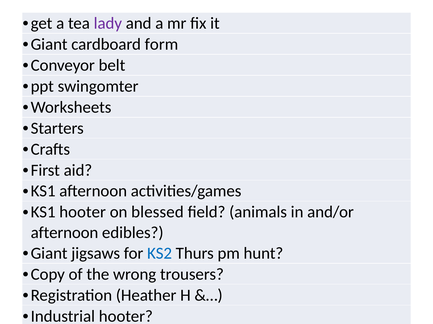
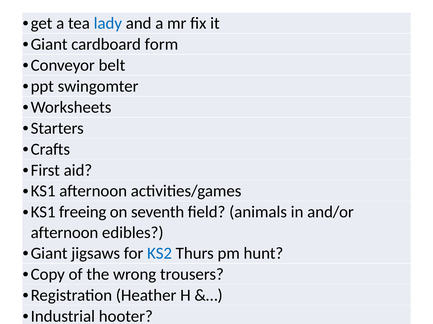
lady colour: purple -> blue (108, 23)
KS1 hooter: hooter -> freeing (83, 213)
blessed: blessed -> seventh (158, 213)
